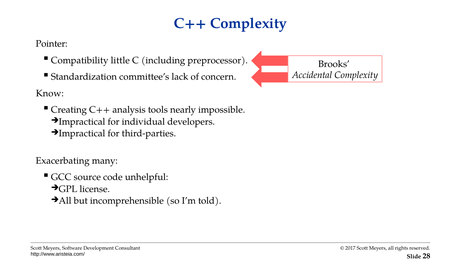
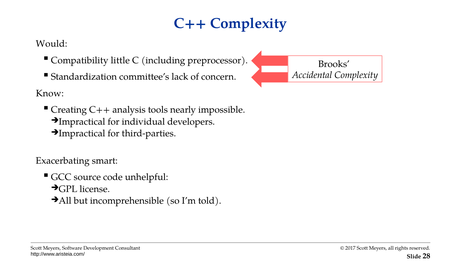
Pointer: Pointer -> Would (52, 44)
many: many -> smart (105, 161)
